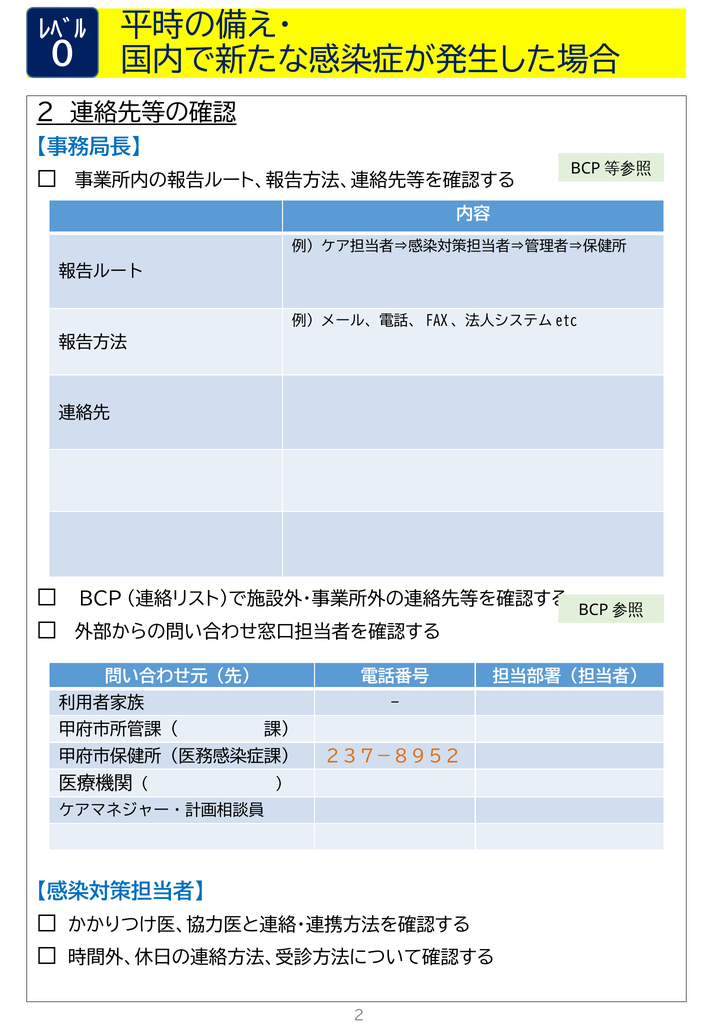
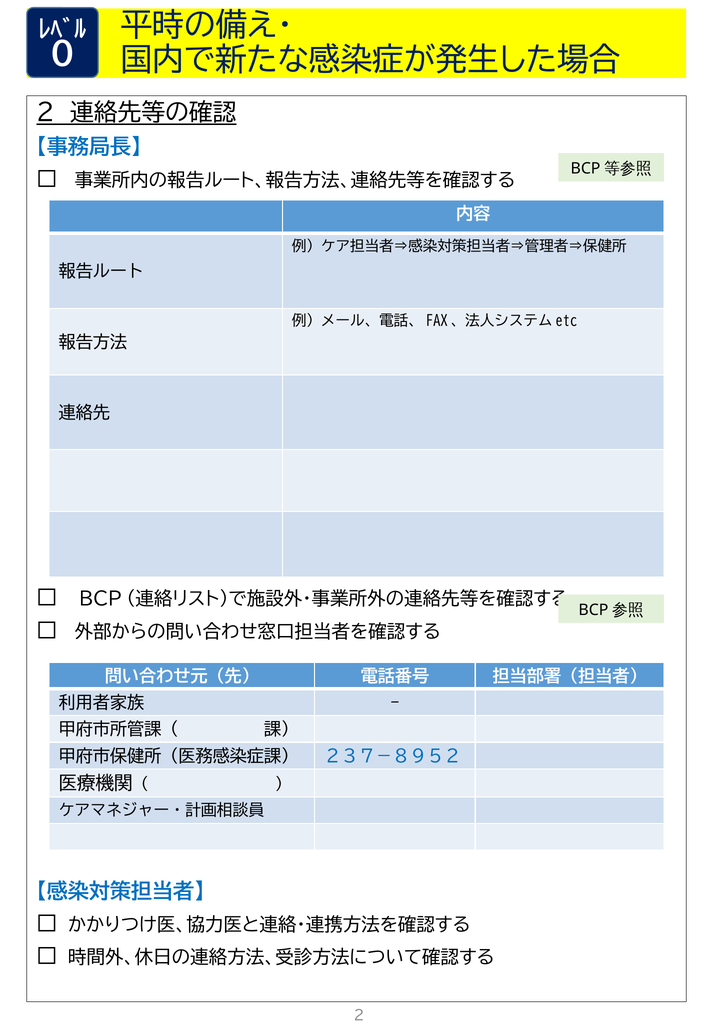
２３７－８９５２ colour: orange -> blue (393, 756)
